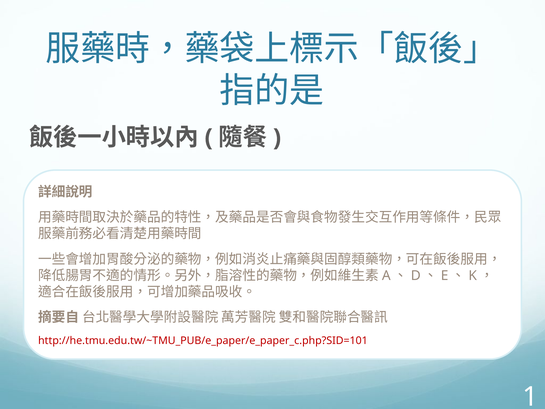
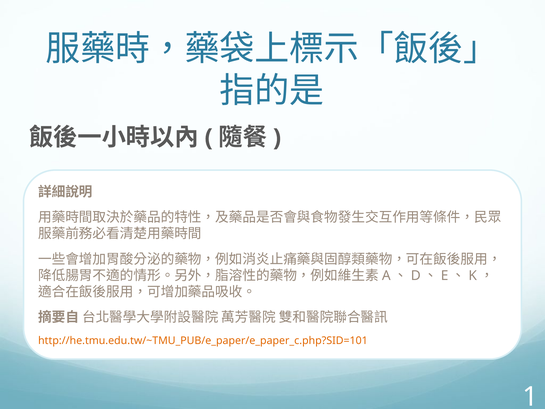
http://he.tmu.edu.tw/~TMU_PUB/e_paper/e_paper_c.php?SID=101 colour: red -> orange (203, 341)
